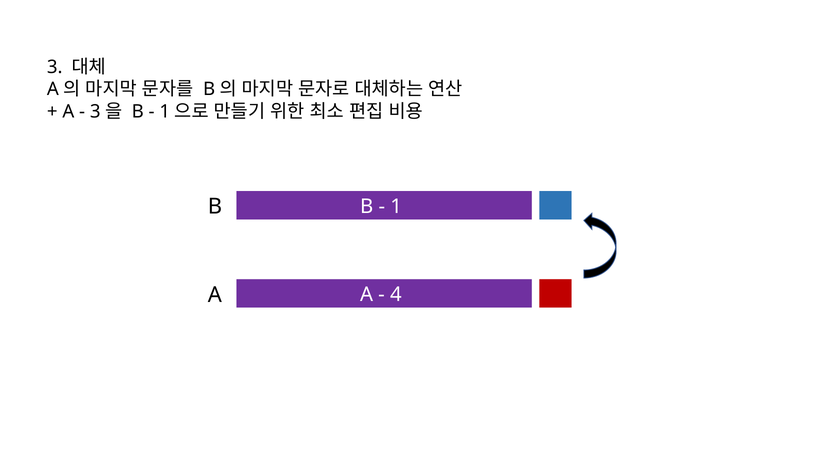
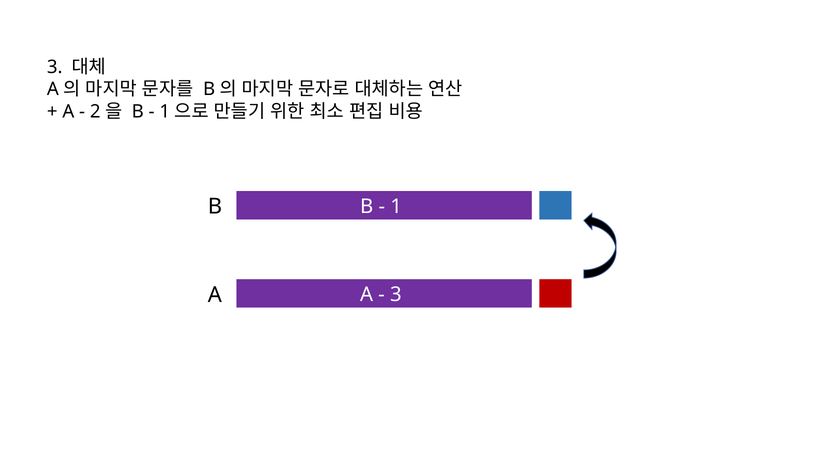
3: 3 -> 2 (95, 112)
4: 4 -> 3 (396, 295)
